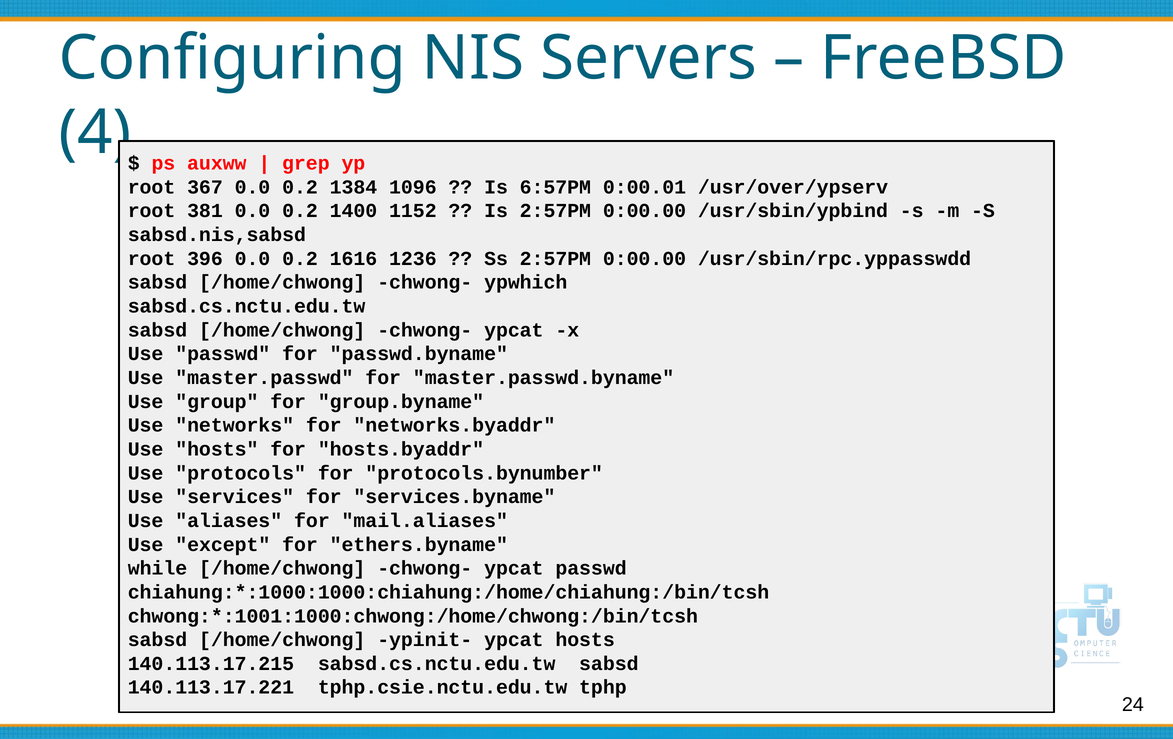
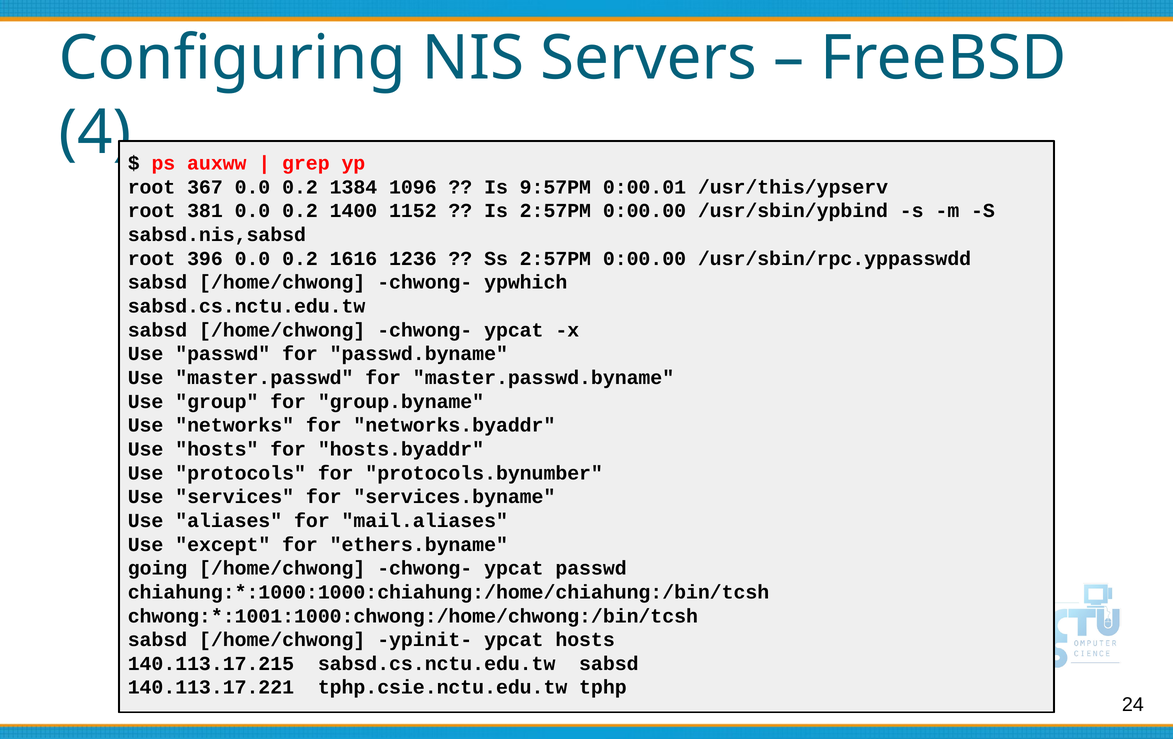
6:57PM: 6:57PM -> 9:57PM (555, 187)
/usr/over/ypserv: /usr/over/ypserv -> /usr/this/ypserv (793, 187)
while: while -> going (158, 568)
